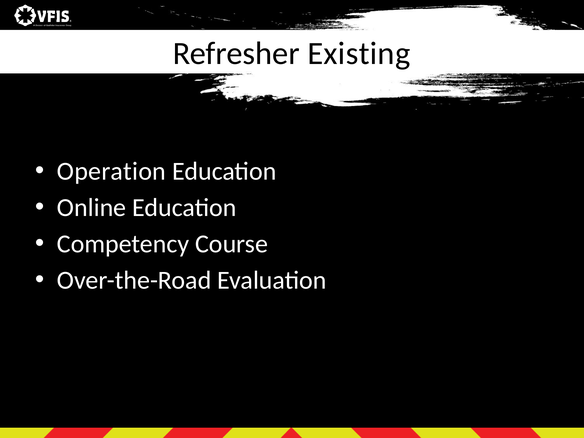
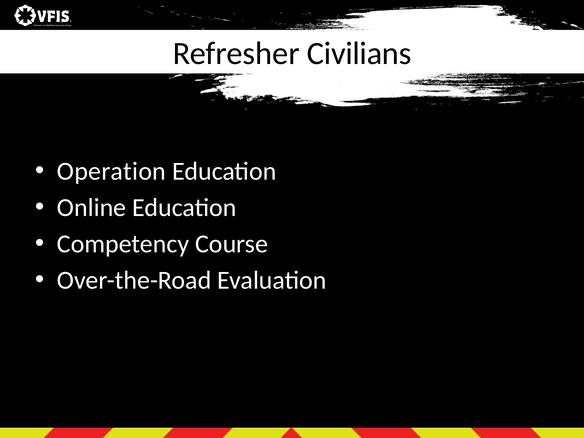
Existing: Existing -> Civilians (359, 53)
